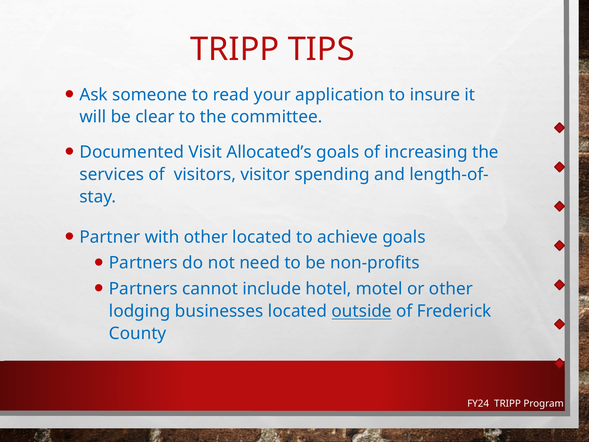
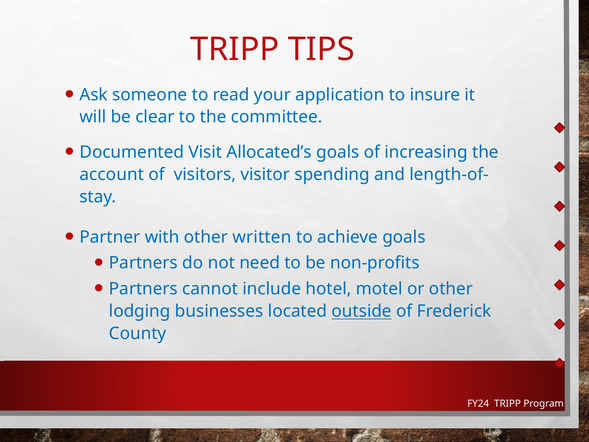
services: services -> account (112, 174)
other located: located -> written (262, 237)
